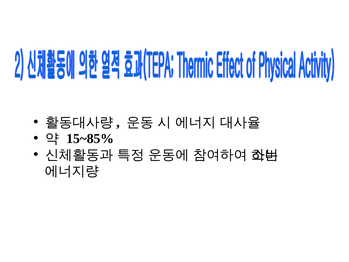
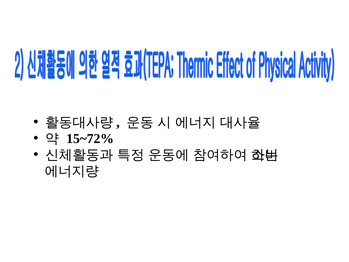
15~85%: 15~85% -> 15~72% (90, 138)
